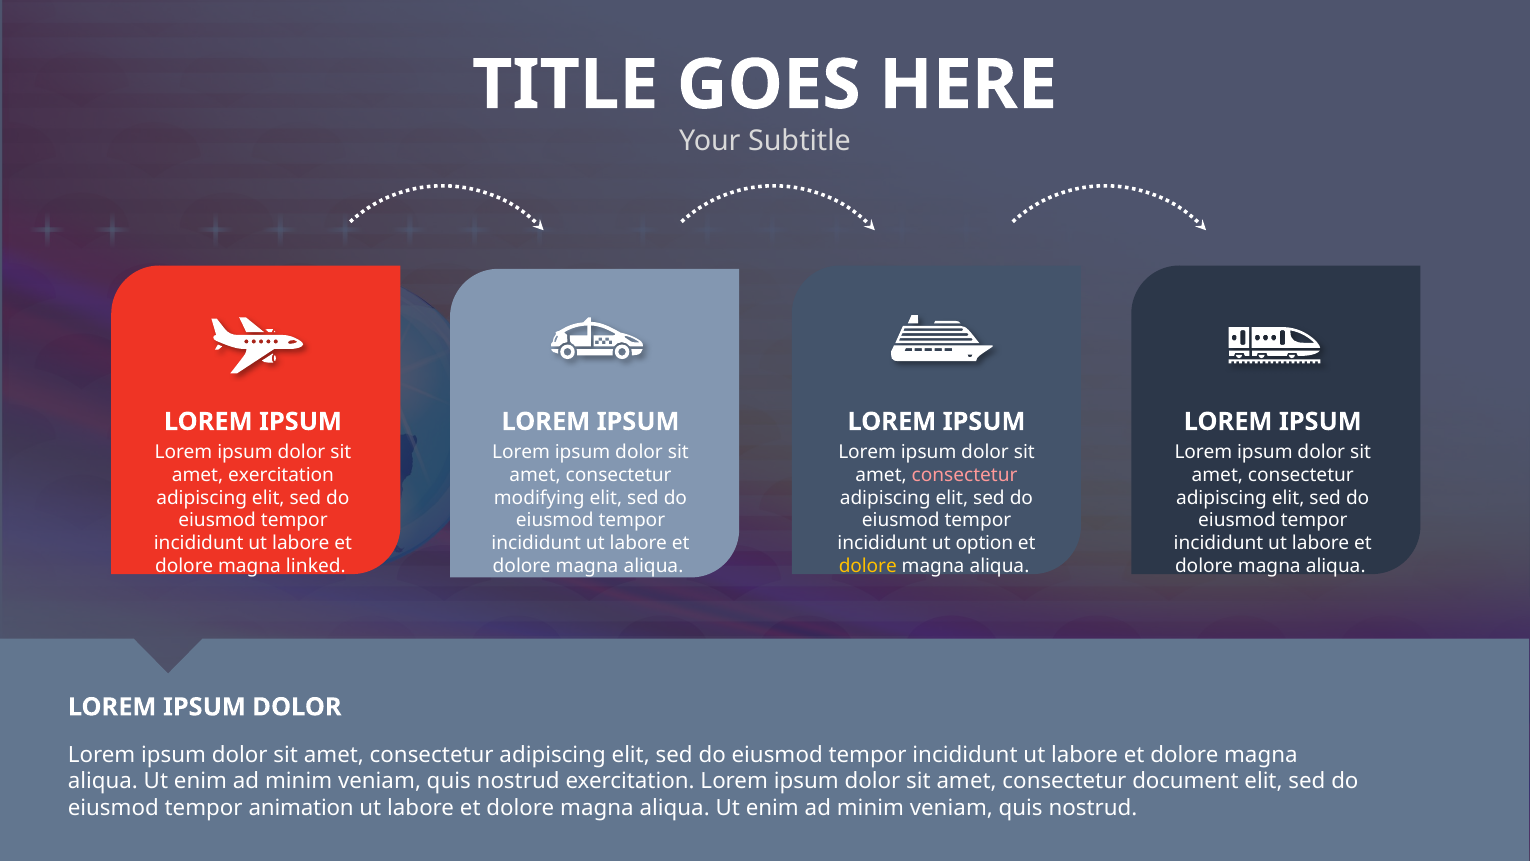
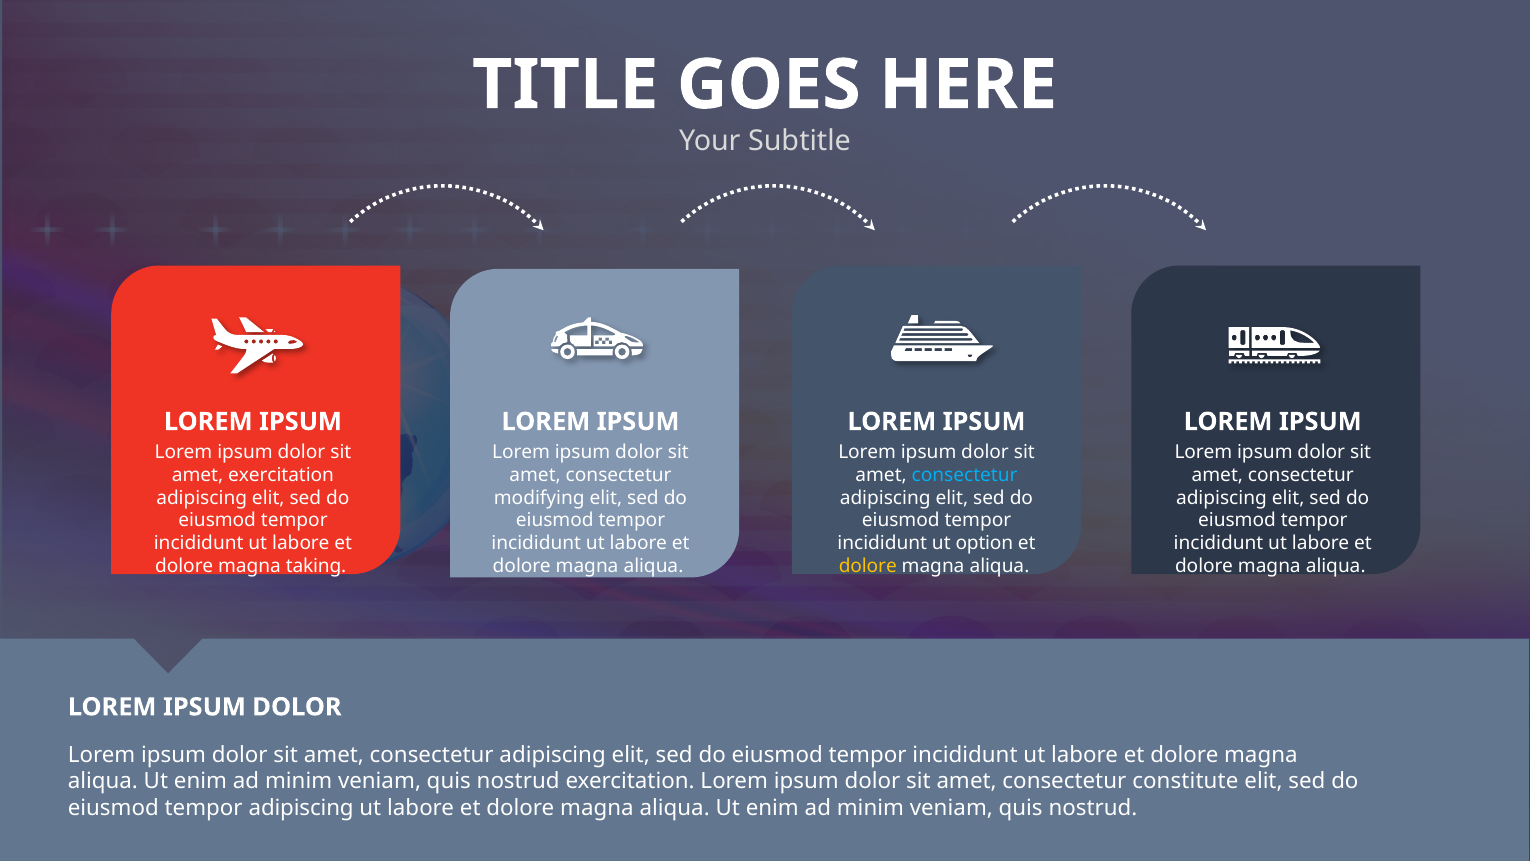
consectetur colour: pink -> light blue (965, 475)
linked: linked -> taking (316, 566)
document: document -> constitute (1185, 781)
tempor animation: animation -> adipiscing (301, 808)
